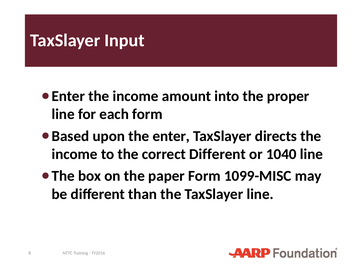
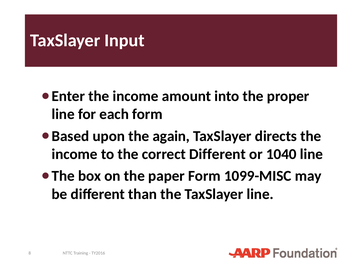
enter: enter -> again (171, 136)
